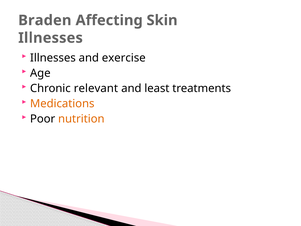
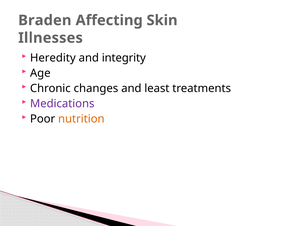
Illnesses: Illnesses -> Heredity (53, 58)
exercise: exercise -> integrity (124, 58)
relevant: relevant -> changes (96, 88)
Medications colour: orange -> purple (62, 103)
